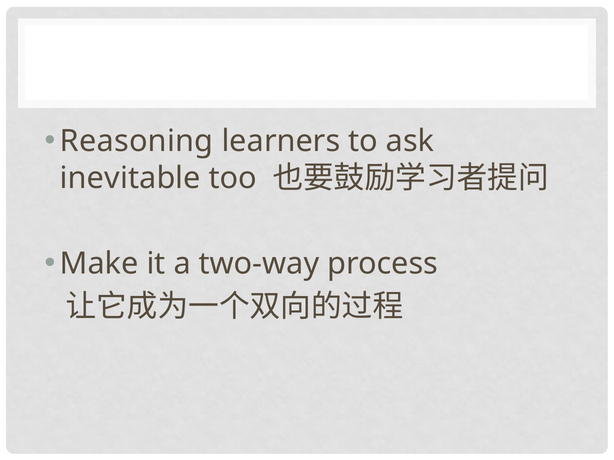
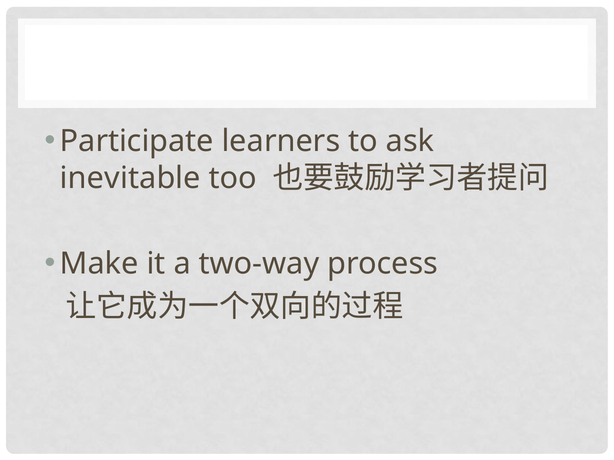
Reasoning: Reasoning -> Participate (137, 141)
